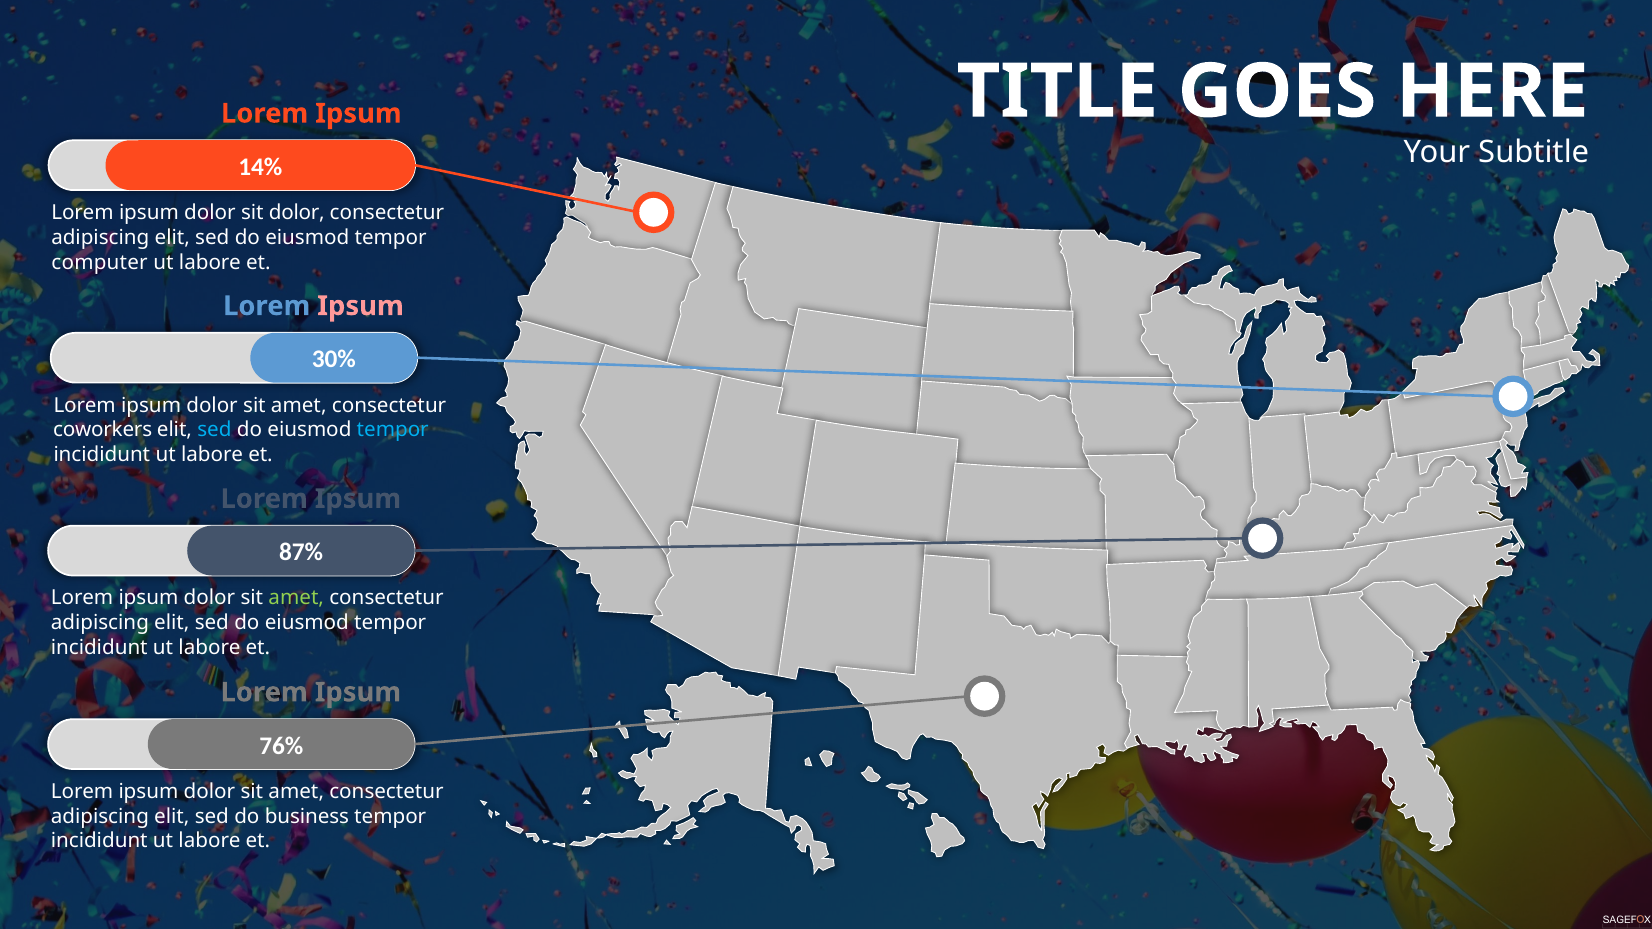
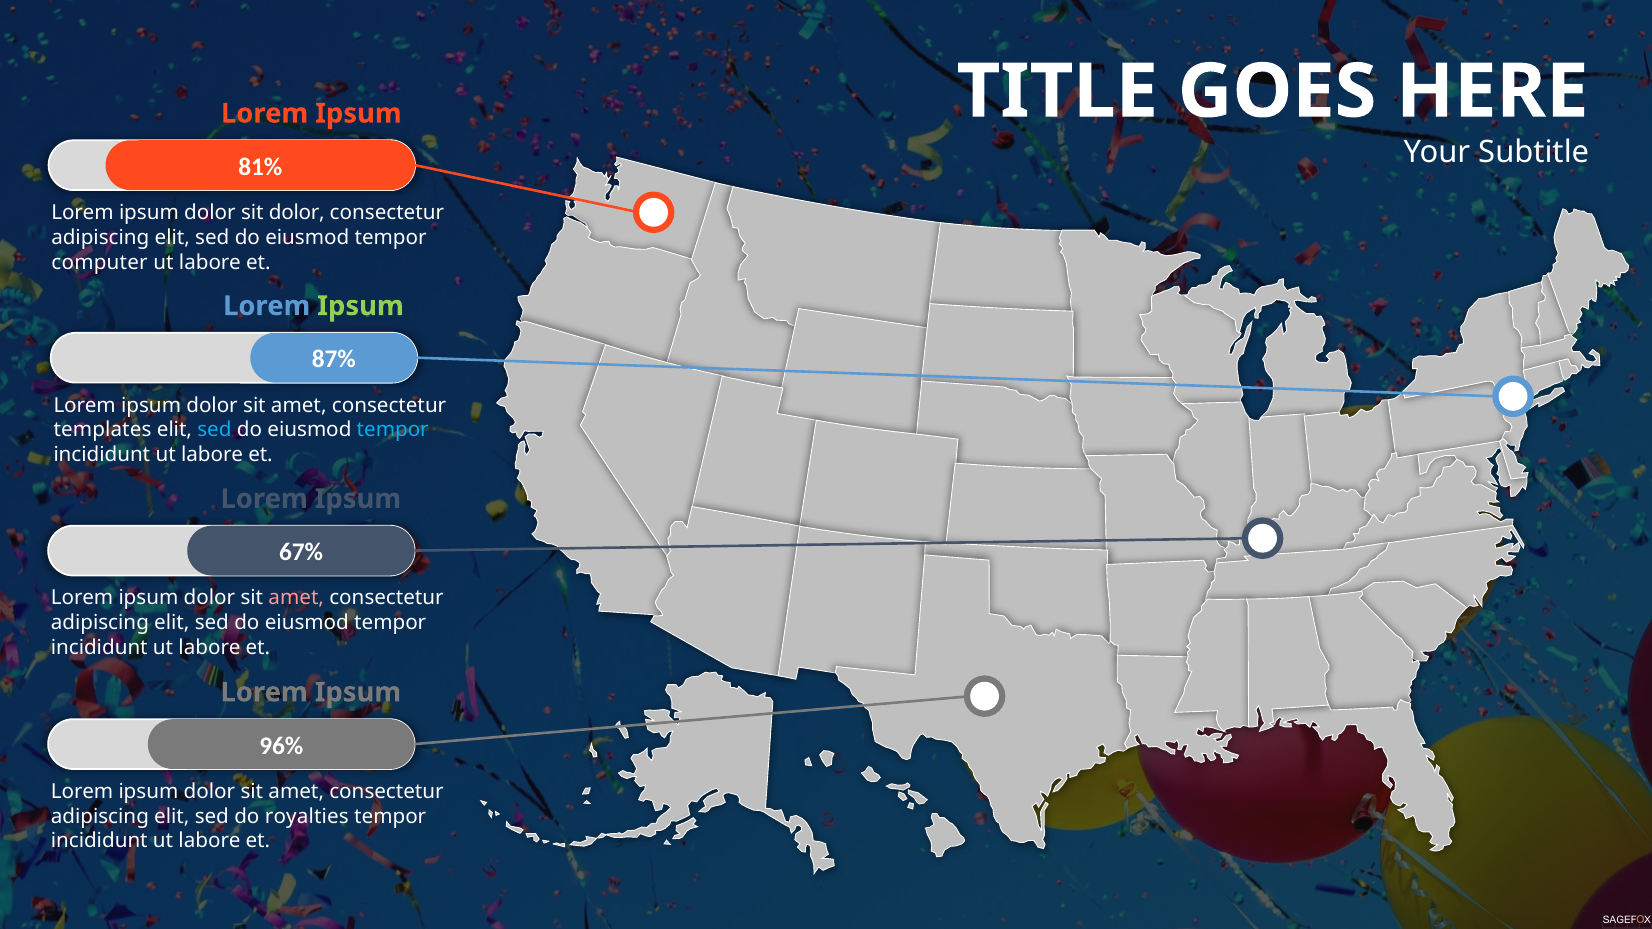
14%: 14% -> 81% (260, 167)
Ipsum colour: pink -> light green (361, 306)
30%: 30% -> 87% (334, 360)
coworkers: coworkers -> templates (102, 430)
87%: 87% -> 67% (301, 552)
amet colour: light green -> pink (296, 598)
76%: 76% -> 96% (281, 746)
business: business -> royalties (307, 817)
